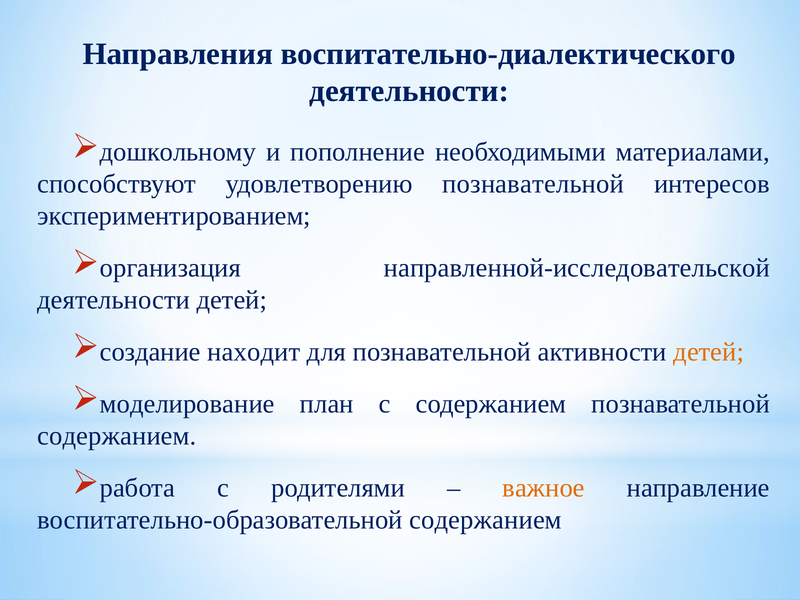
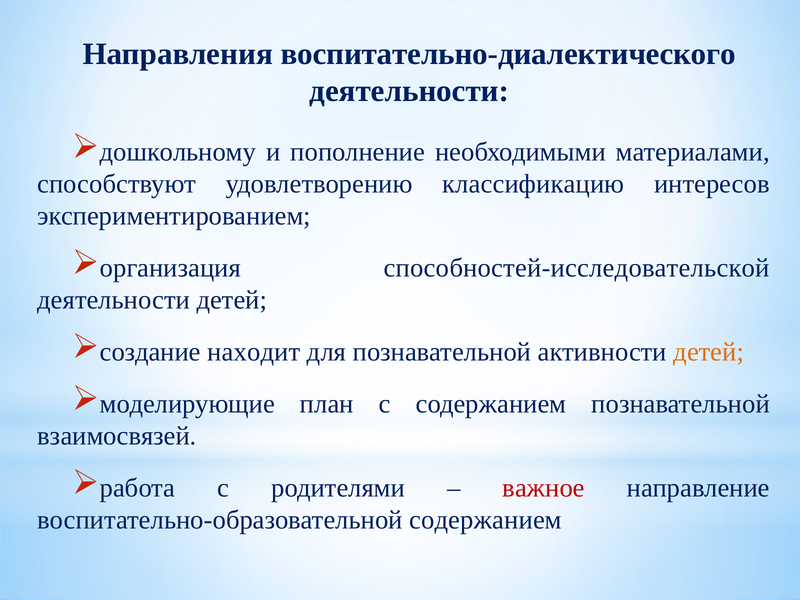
удовлетворению познавательной: познавательной -> классификацию (533, 184)
направленной-исследовательской: направленной-исследовательской -> способностей-исследовательской (577, 268)
моделирование: моделирование -> моделирующие (187, 404)
содержанием: содержанием -> взаимосвязей (117, 436)
важное colour: orange -> red (544, 488)
